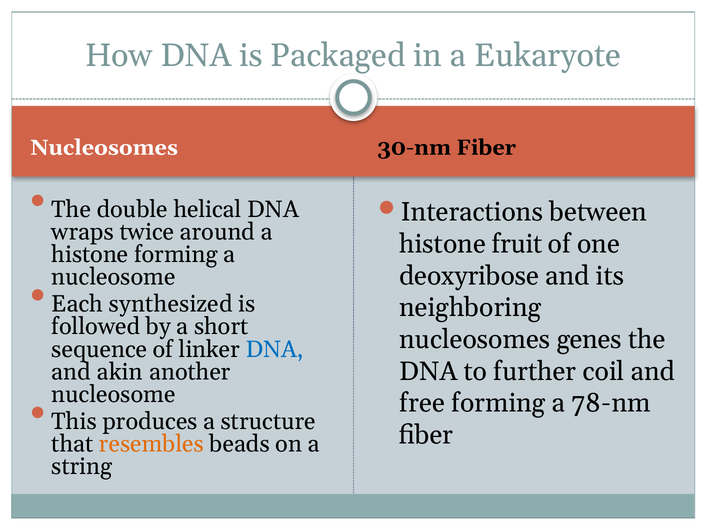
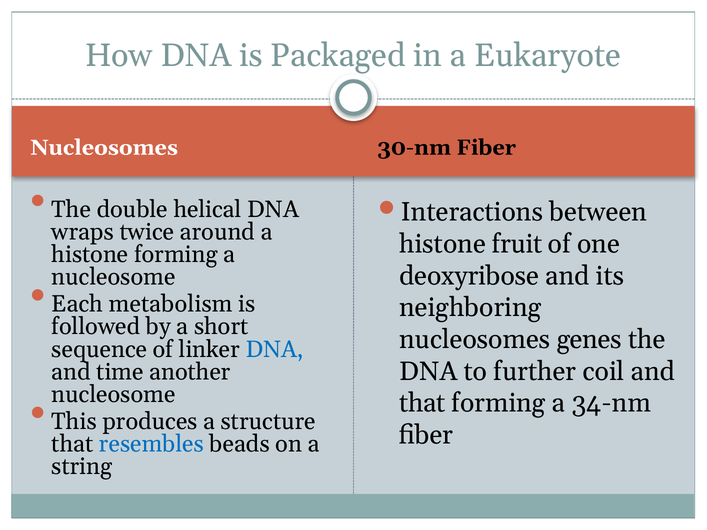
synthesized: synthesized -> metabolism (171, 304)
akin: akin -> time (120, 372)
free: free -> that (422, 403)
78-nm: 78-nm -> 34-nm (611, 403)
resembles colour: orange -> blue (151, 444)
